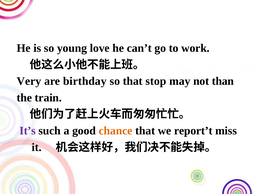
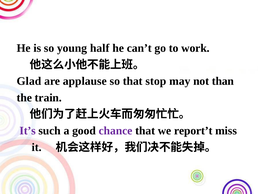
love: love -> half (100, 48)
Very: Very -> Glad (29, 81)
birthday: birthday -> applause (85, 81)
chance colour: orange -> purple (116, 130)
